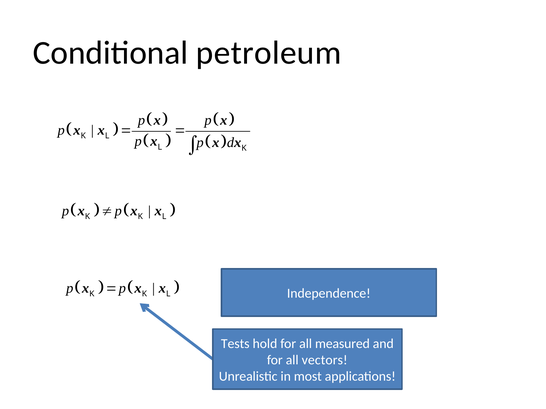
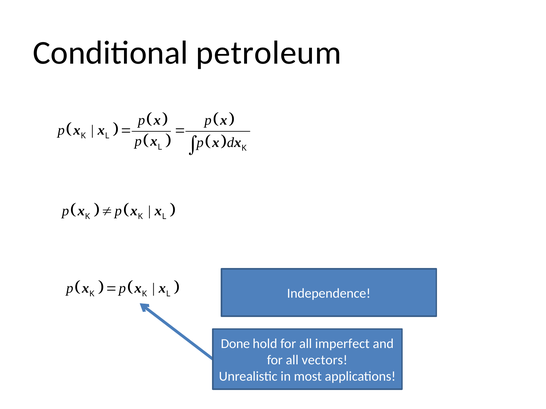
Tests: Tests -> Done (235, 344)
measured: measured -> imperfect (342, 344)
